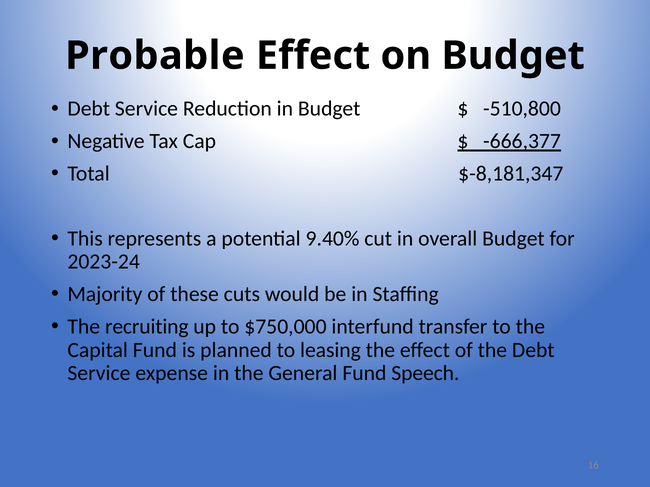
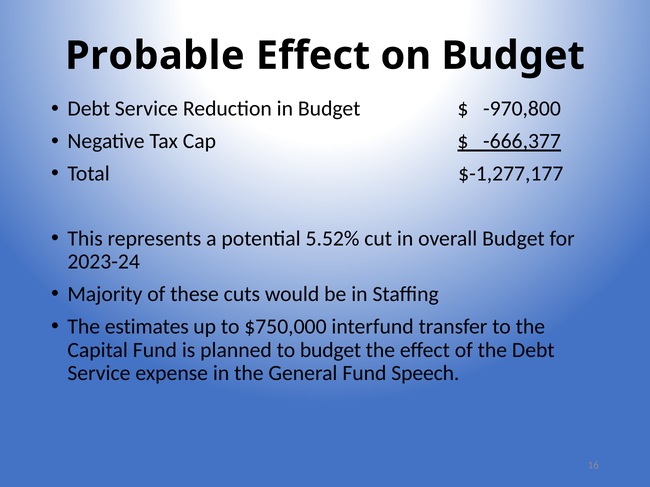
-510,800: -510,800 -> -970,800 (522, 109)
$-8,181,347: $-8,181,347 -> $-1,277,177 (511, 174)
9.40%: 9.40% -> 5.52% (332, 239)
recruiting: recruiting -> estimates (147, 327)
to leasing: leasing -> budget (331, 350)
